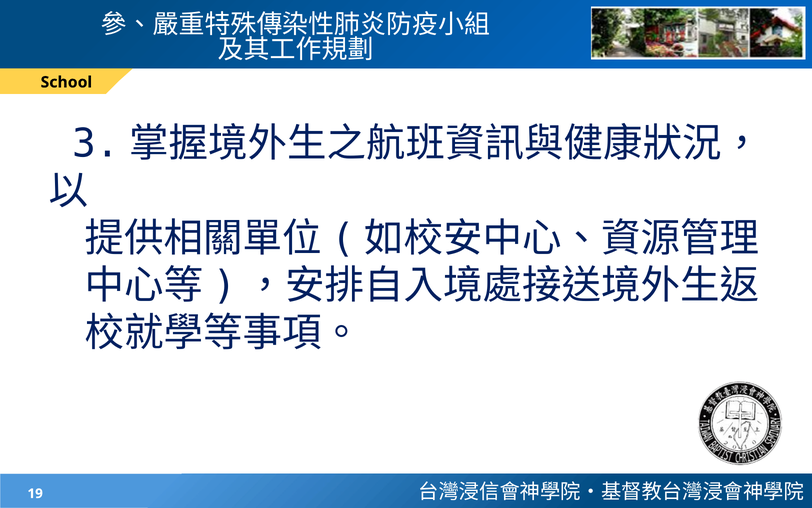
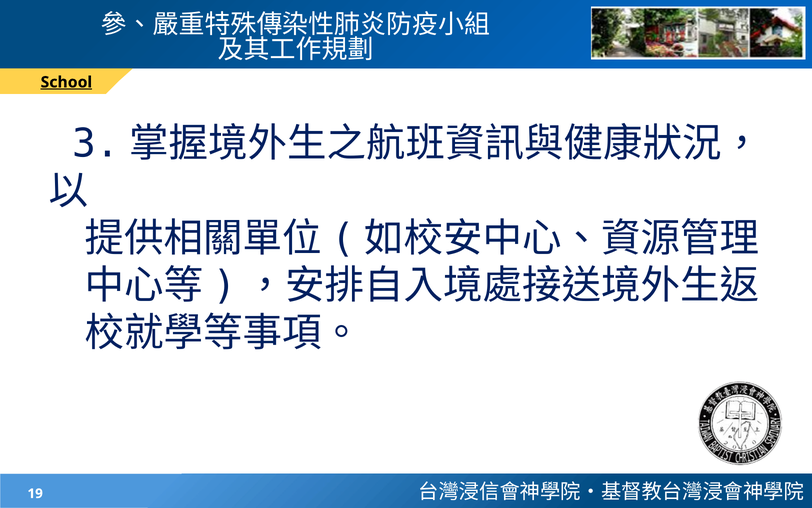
School underline: none -> present (66, 82)
